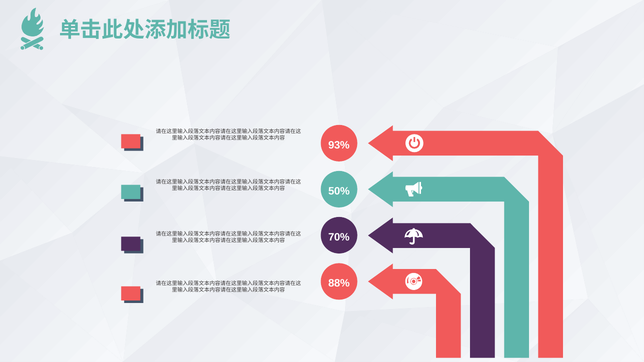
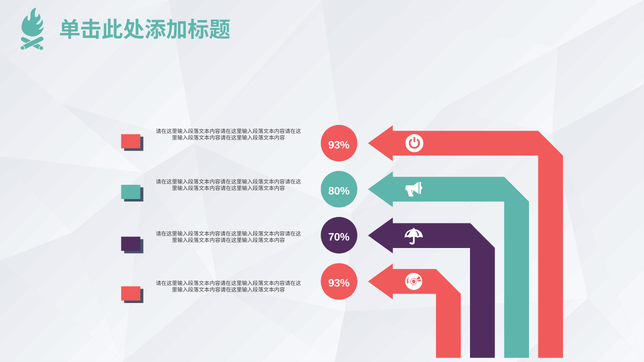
50%: 50% -> 80% (339, 191)
88%: 88% -> 93% (339, 284)
